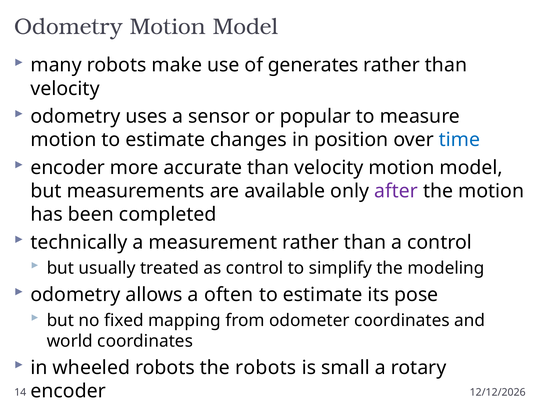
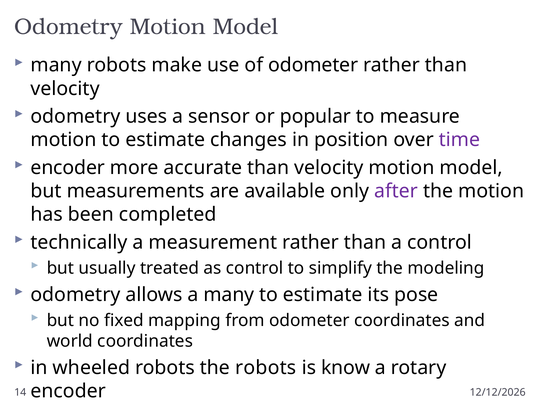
of generates: generates -> odometer (313, 65)
time colour: blue -> purple (460, 140)
a often: often -> many (229, 295)
small: small -> know (346, 368)
